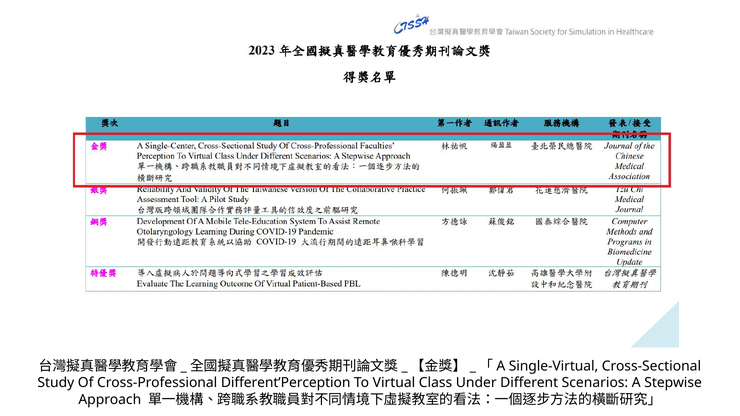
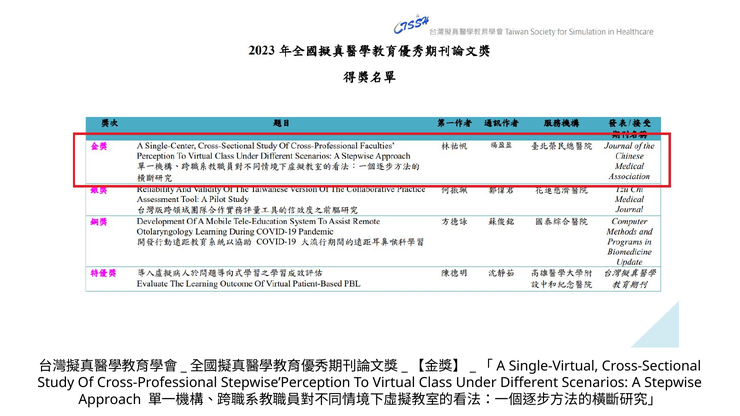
Different’Perception: Different’Perception -> Stepwise’Perception (286, 383)
